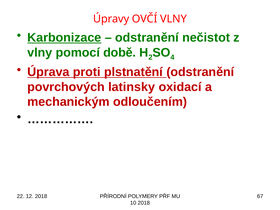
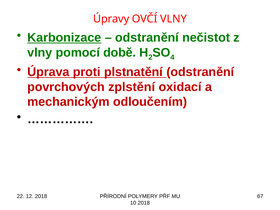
latinsky: latinsky -> zplstění (132, 87)
